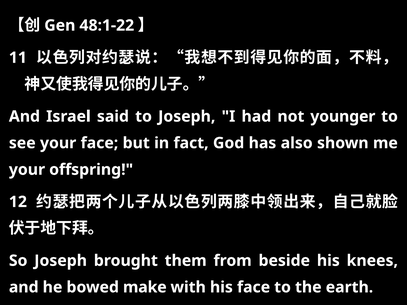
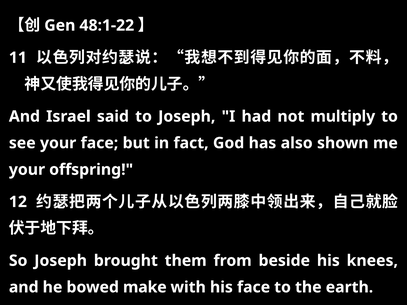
younger: younger -> multiply (343, 117)
